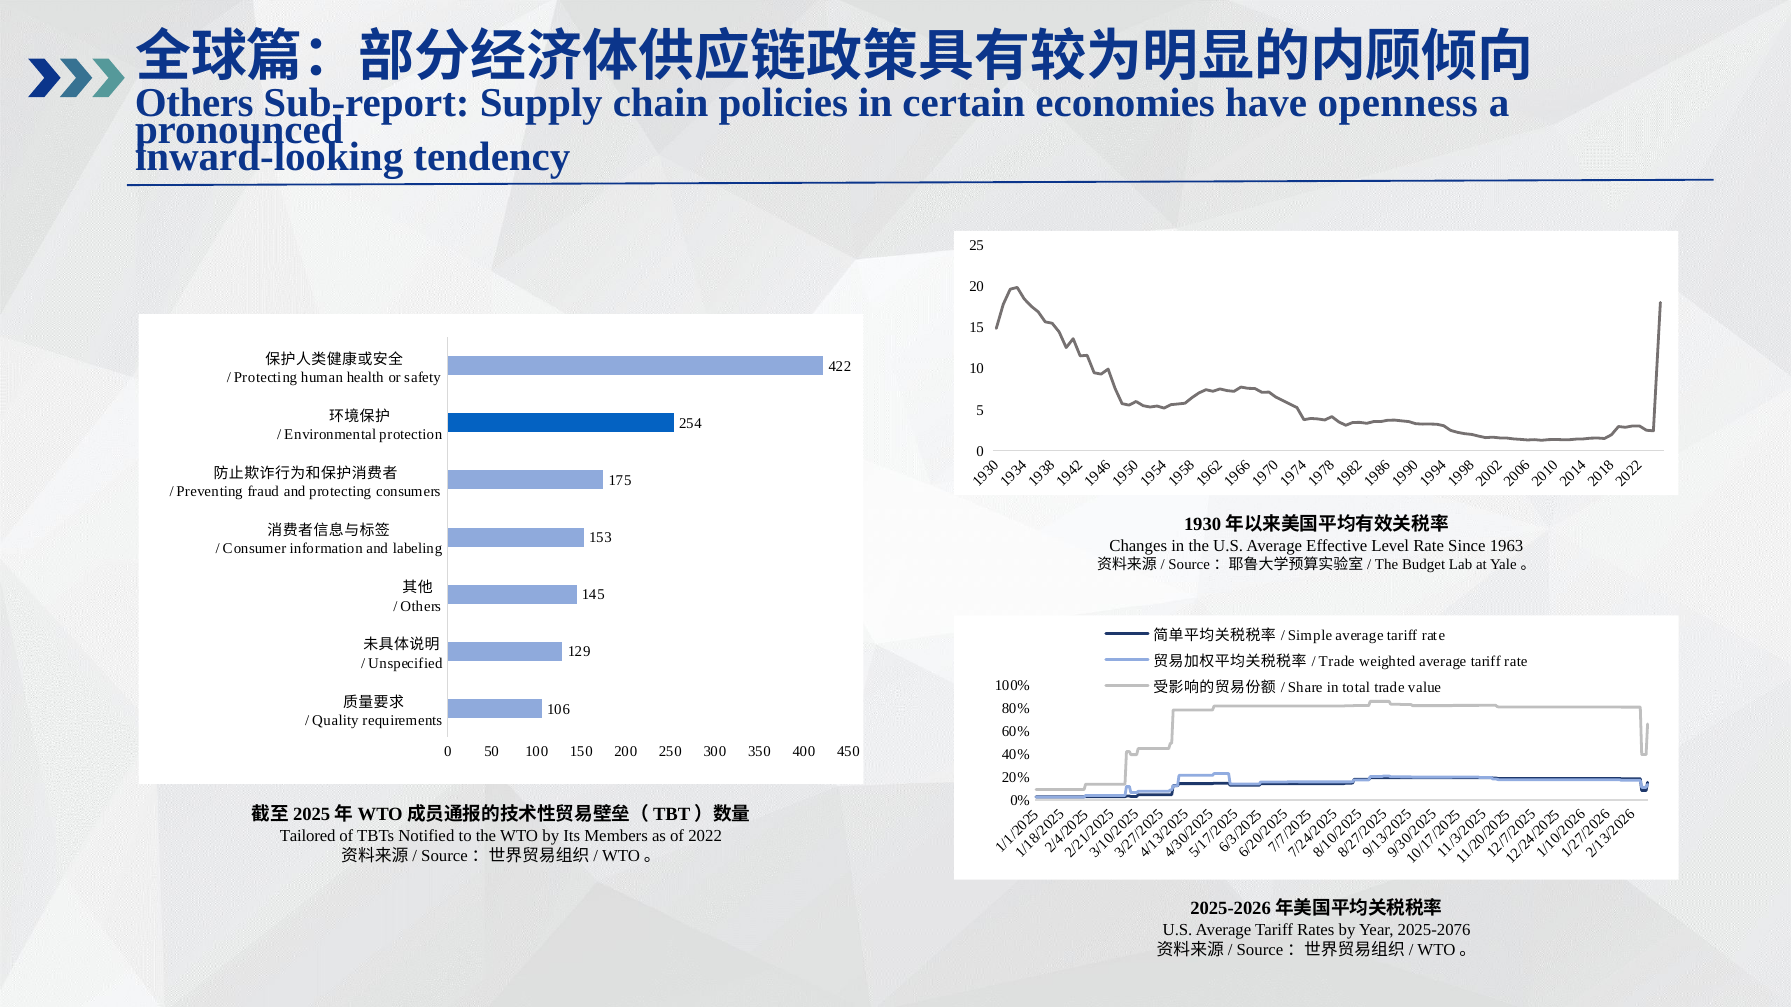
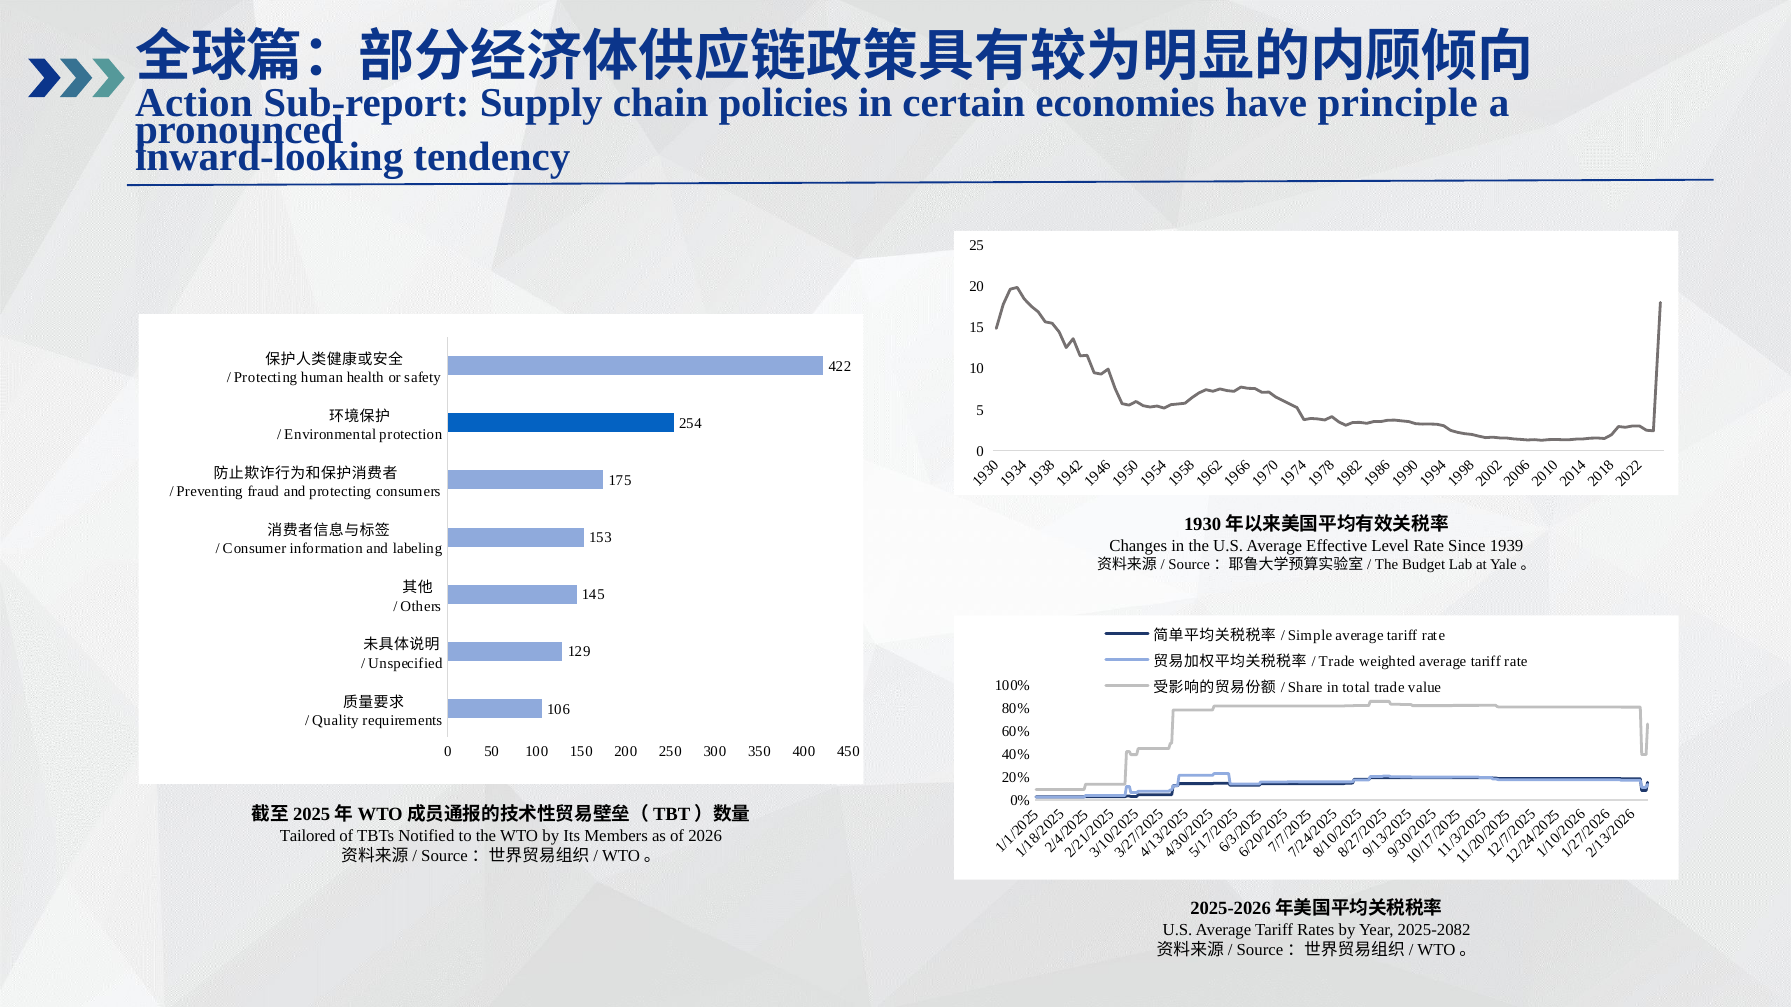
Others: Others -> Action (194, 103)
openness: openness -> principle (1398, 103)
1963: 1963 -> 1939 (1507, 546)
2022: 2022 -> 2026 (705, 836)
2025-2076: 2025-2076 -> 2025-2082 (1434, 930)
